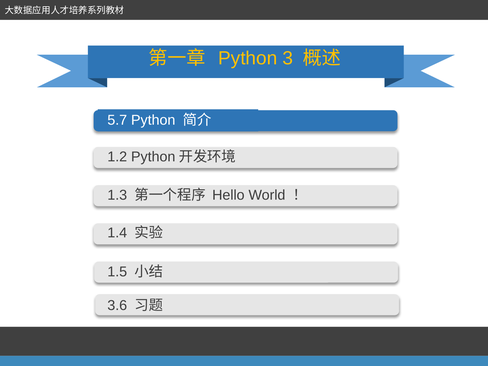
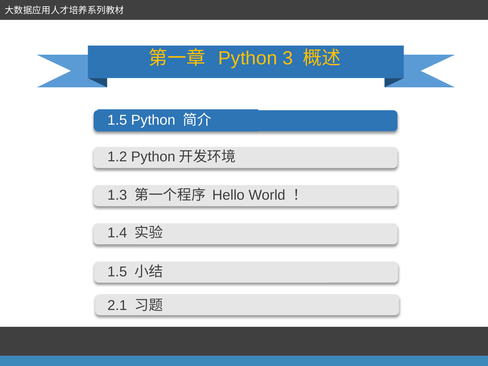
5.7: 5.7 -> 1.5 (117, 120)
3.6: 3.6 -> 2.1 (117, 305)
